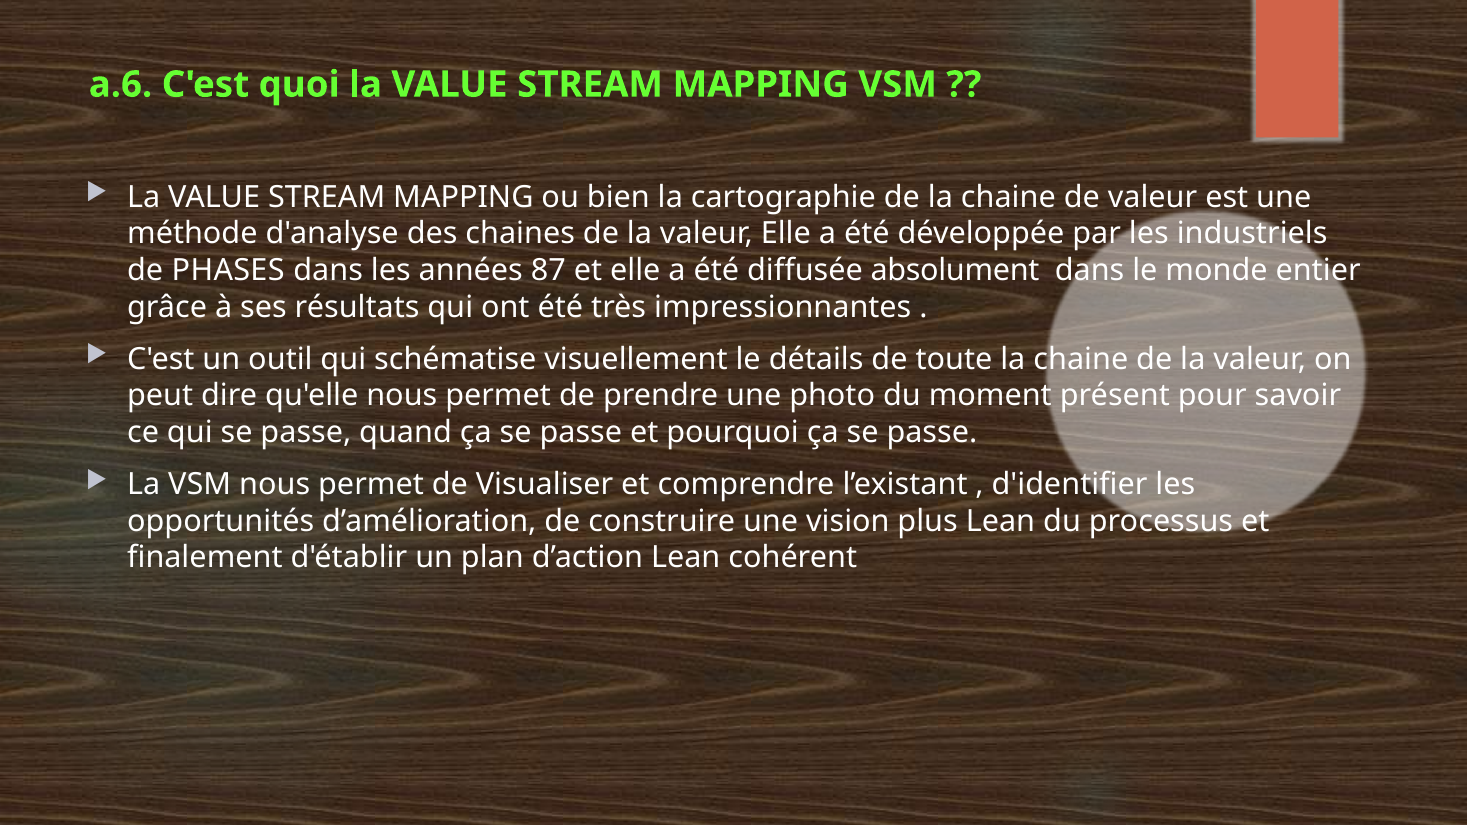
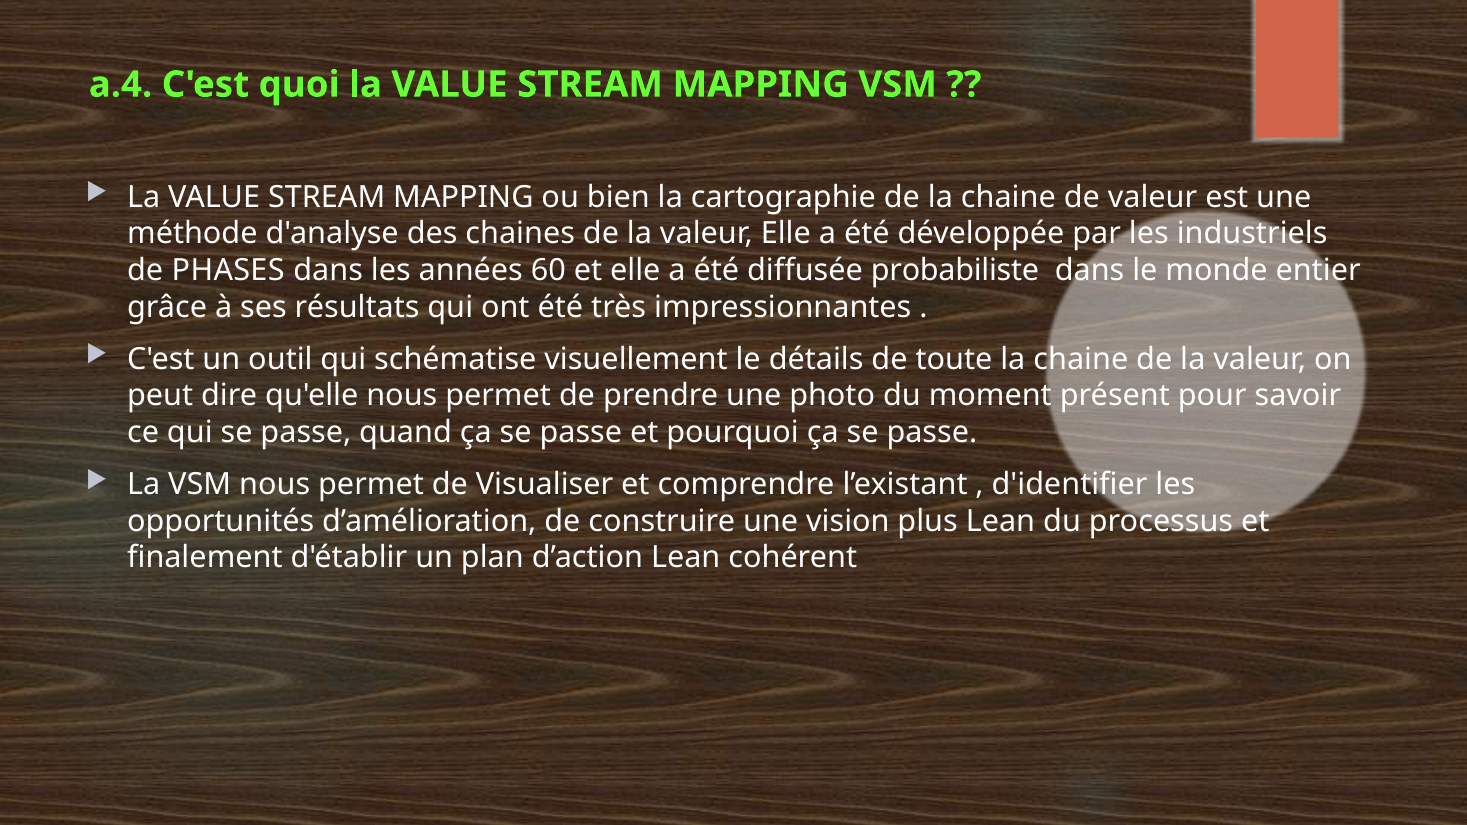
a.6: a.6 -> a.4 (121, 85)
87: 87 -> 60 (548, 271)
absolument: absolument -> probabiliste (955, 271)
